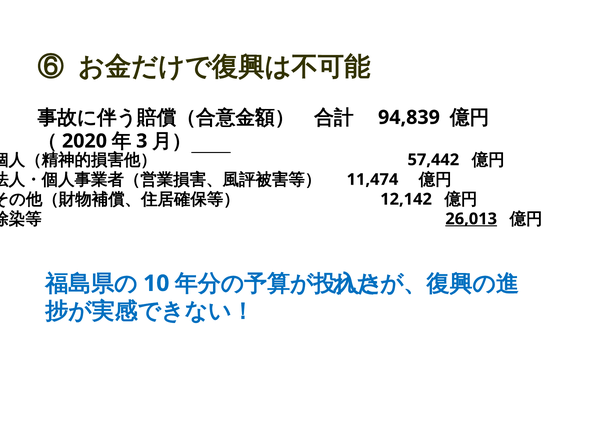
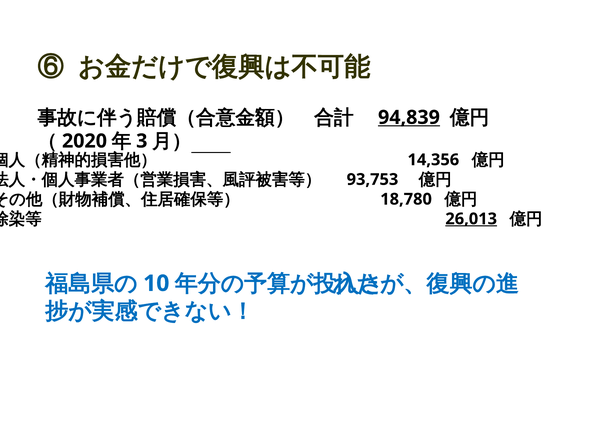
94,839 underline: none -> present (409, 117)
57,442: 57,442 -> 14,356 (433, 160)
11,474: 11,474 -> 93,753 (372, 180)
12,142: 12,142 -> 18,780 (406, 199)
